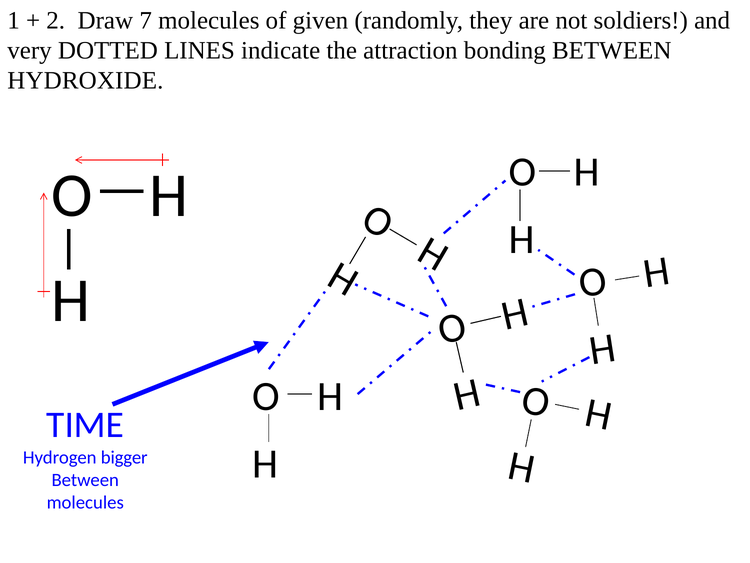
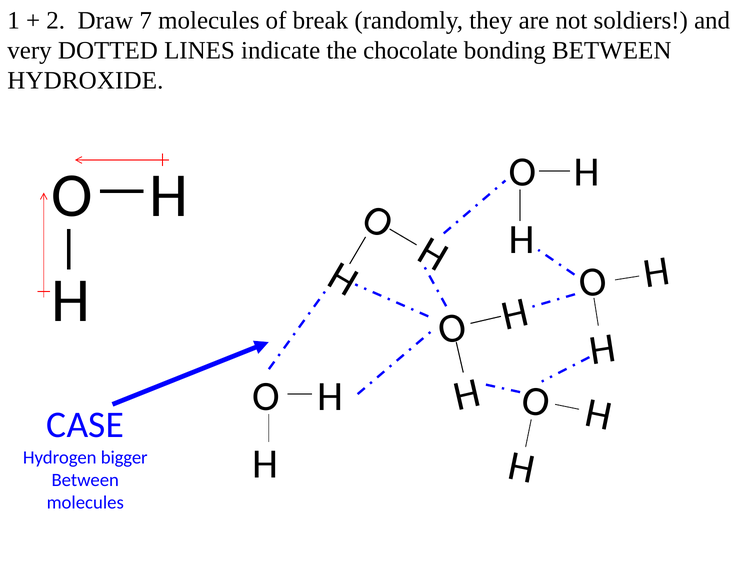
given: given -> break (320, 20)
attraction: attraction -> chocolate (411, 50)
TIME: TIME -> CASE (85, 425)
